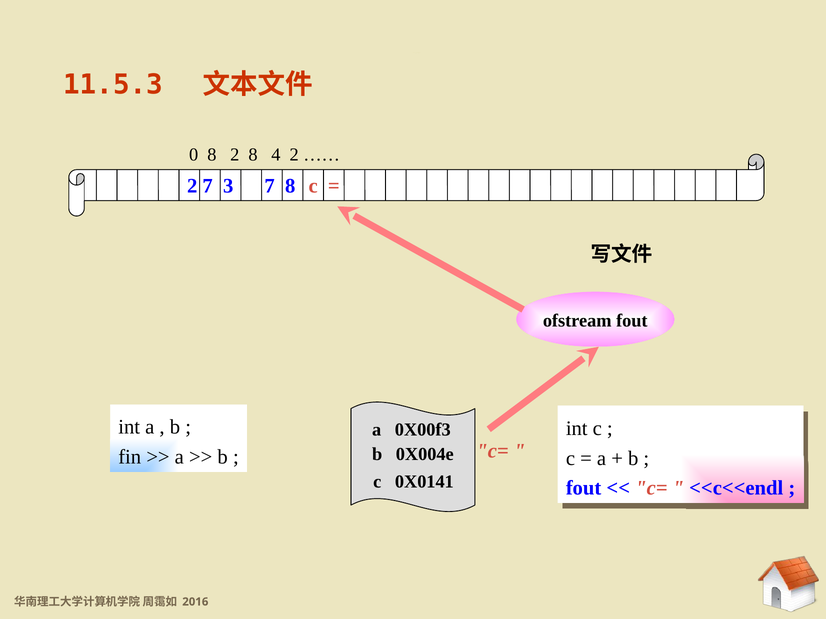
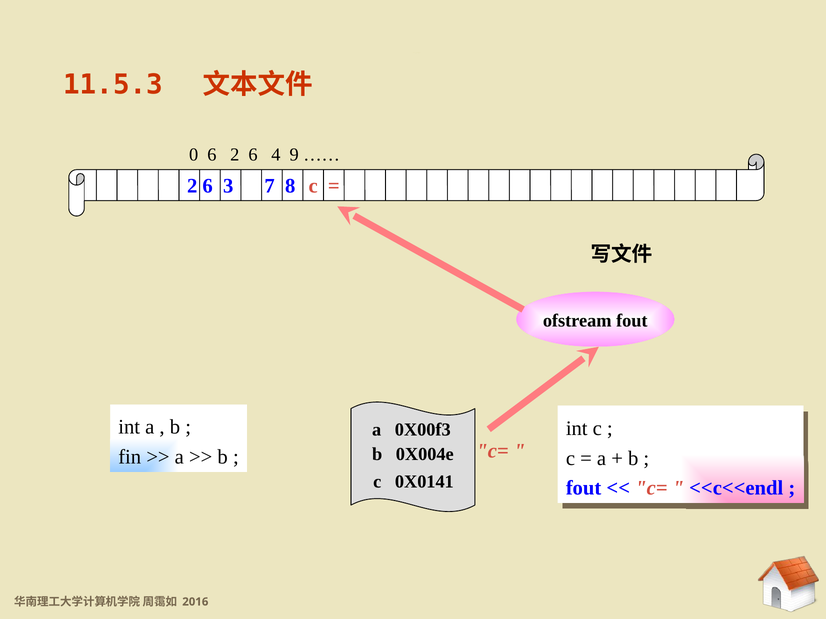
0 8: 8 -> 6 (212, 155)
8: 8 -> 6 (253, 155)
4 2: 2 -> 9 (294, 155)
7: 7 -> 6 (208, 186)
